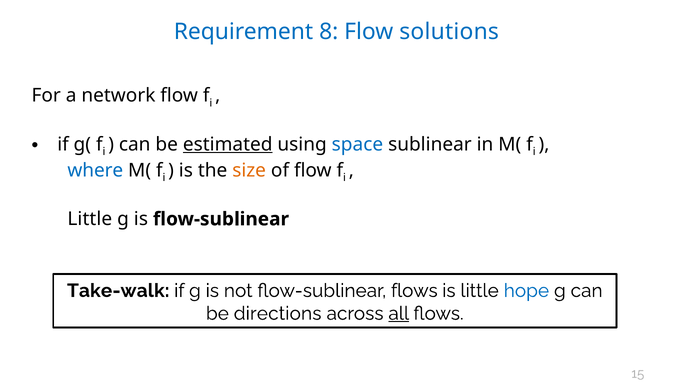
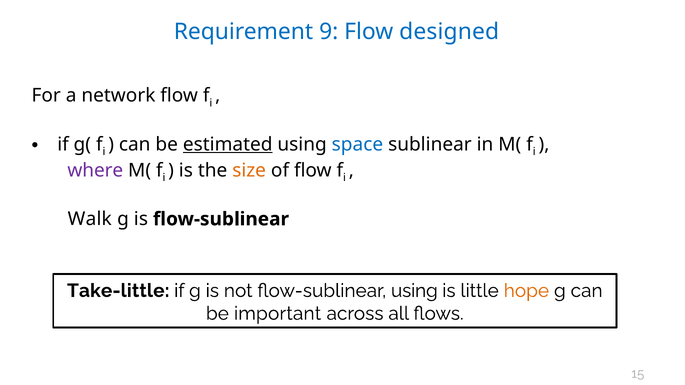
8: 8 -> 9 (329, 32)
solutions: solutions -> designed (449, 32)
where colour: blue -> purple (95, 170)
Little: Little -> Walk (90, 219)
Take-walk: Take-walk -> Take-little (118, 291)
flow-sublinear flows: flows -> using (414, 291)
hope colour: blue -> orange (526, 291)
directions: directions -> important (278, 314)
all underline: present -> none (399, 314)
